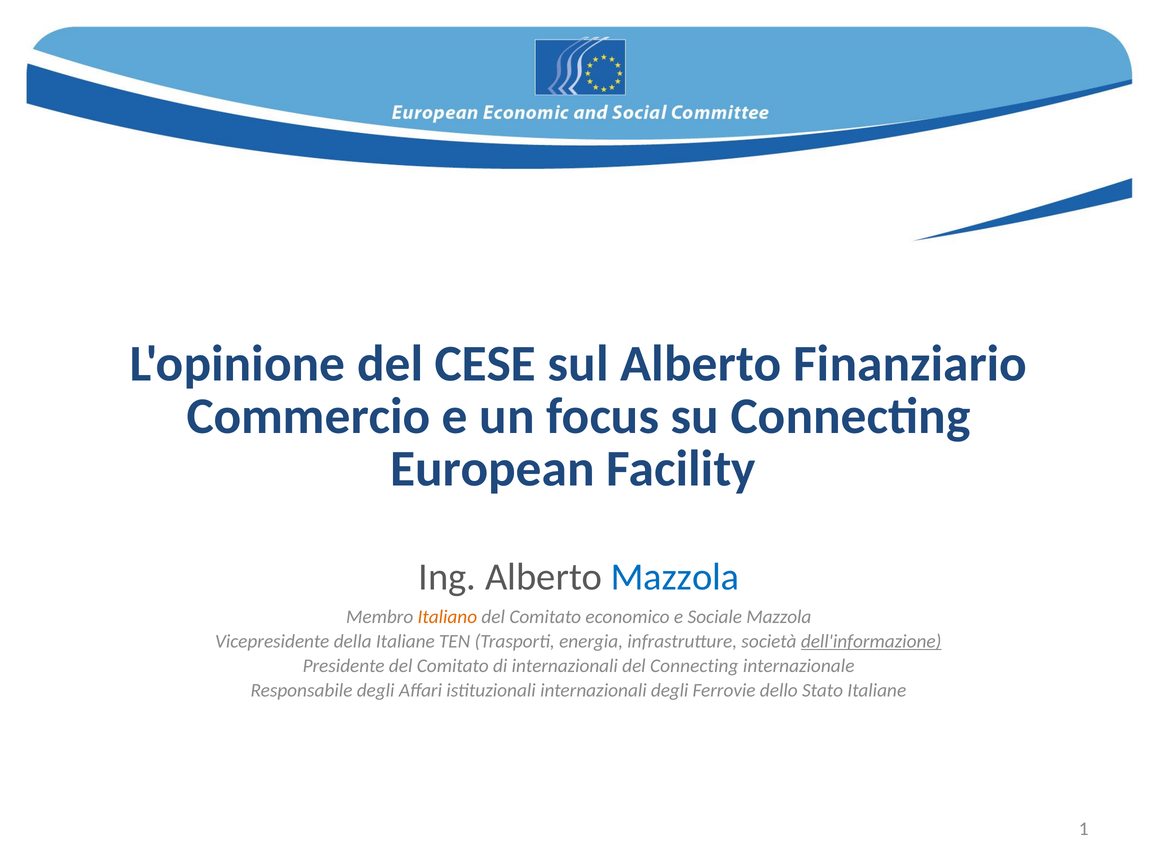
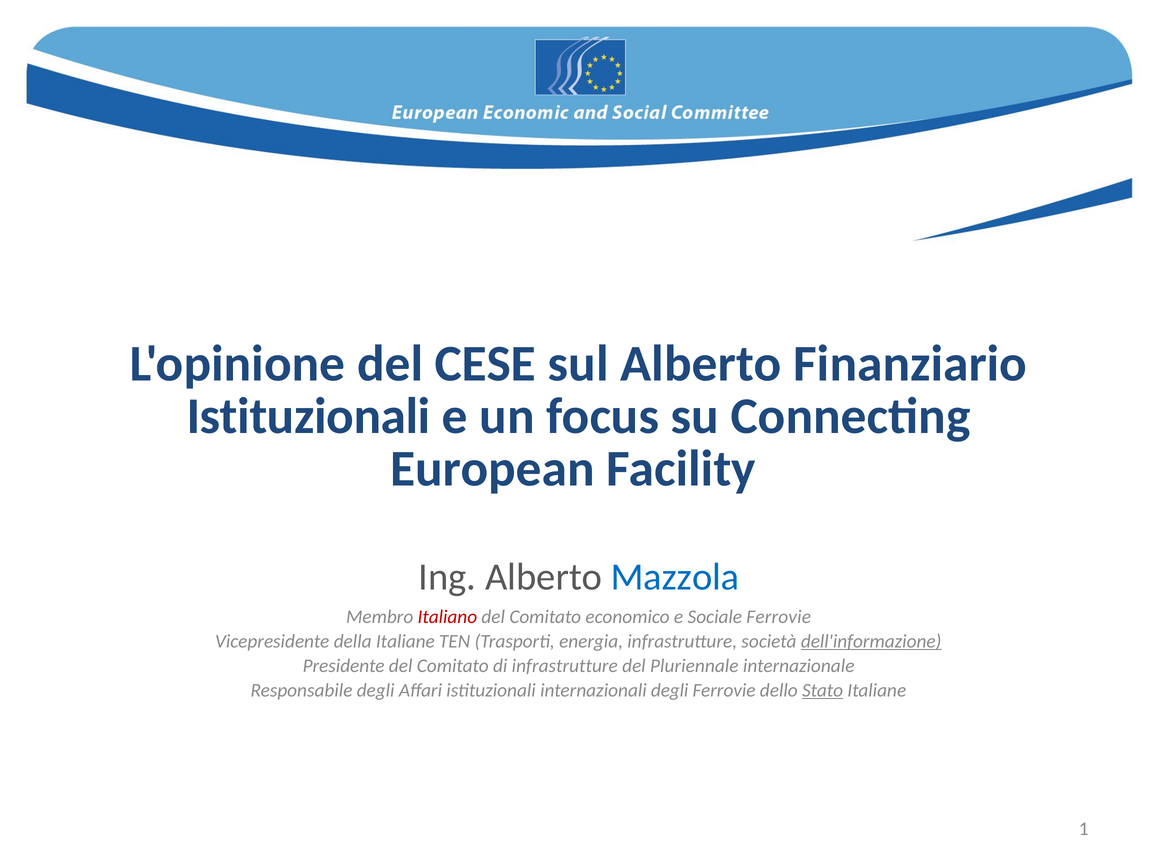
Commercio: Commercio -> Istituzionali (309, 417)
Italiano colour: orange -> red (447, 617)
Sociale Mazzola: Mazzola -> Ferrovie (779, 617)
di internazionali: internazionali -> infrastrutture (565, 666)
del Connecting: Connecting -> Pluriennale (694, 666)
Stato underline: none -> present (823, 691)
